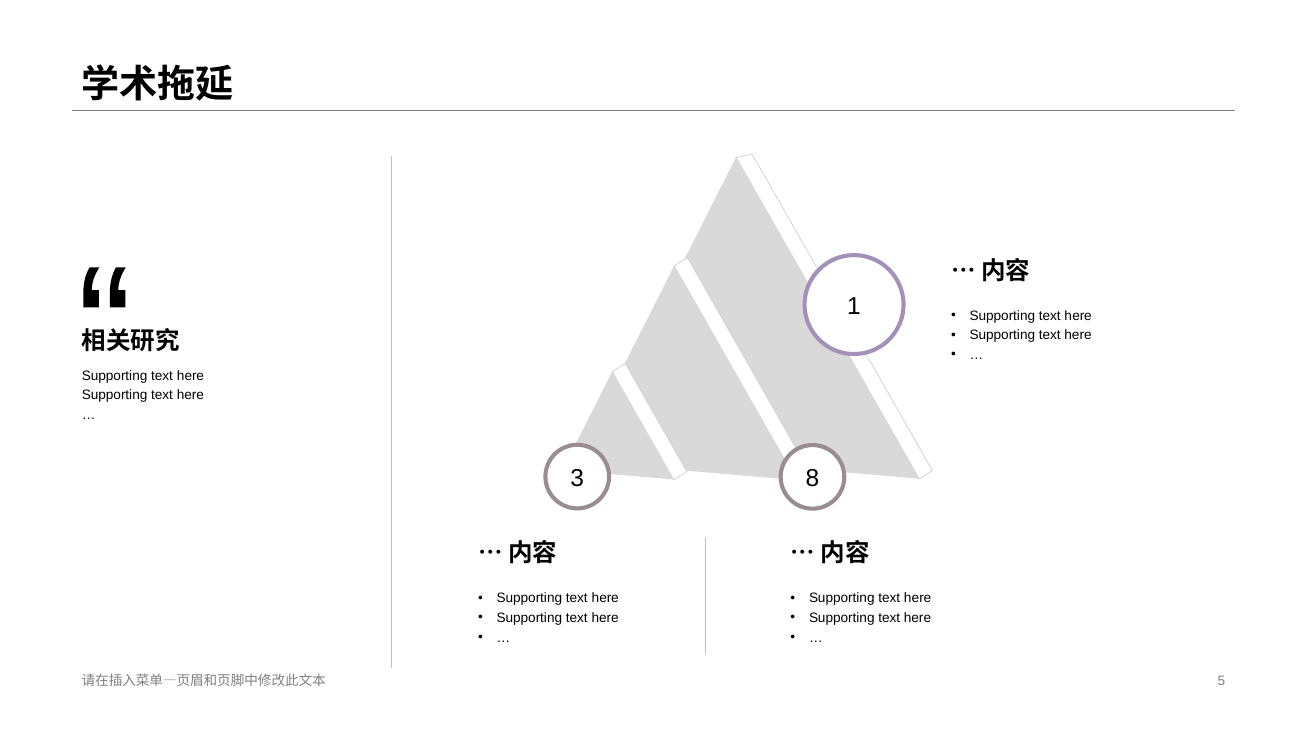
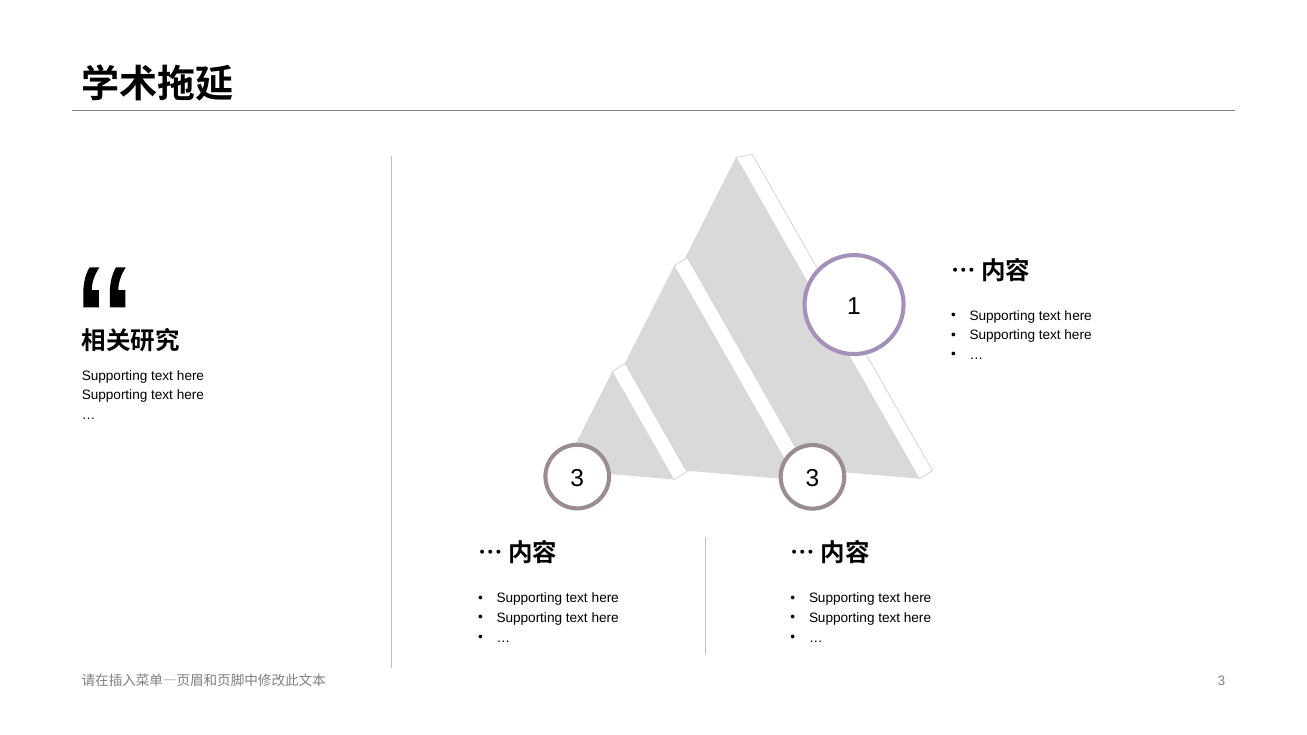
3 8: 8 -> 3 (812, 479)
5: 5 -> 3 (1221, 681)
